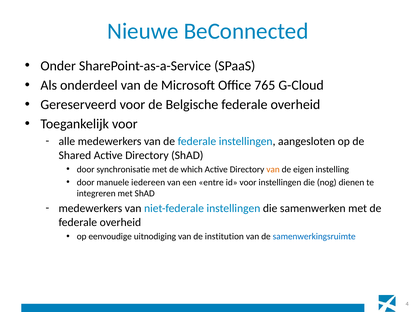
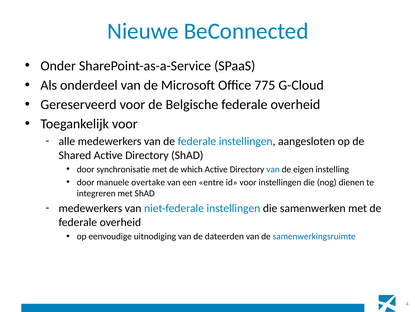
765: 765 -> 775 (265, 85)
van colour: orange -> blue (273, 169)
iedereen: iedereen -> overtake (148, 182)
institution: institution -> dateerden (224, 236)
